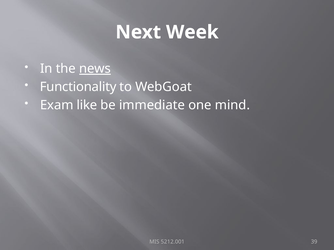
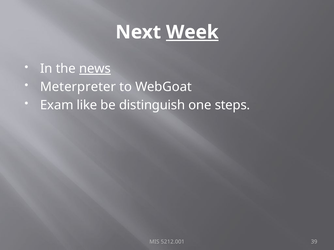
Week underline: none -> present (192, 32)
Functionality: Functionality -> Meterpreter (78, 87)
immediate: immediate -> distinguish (152, 105)
mind: mind -> steps (232, 105)
